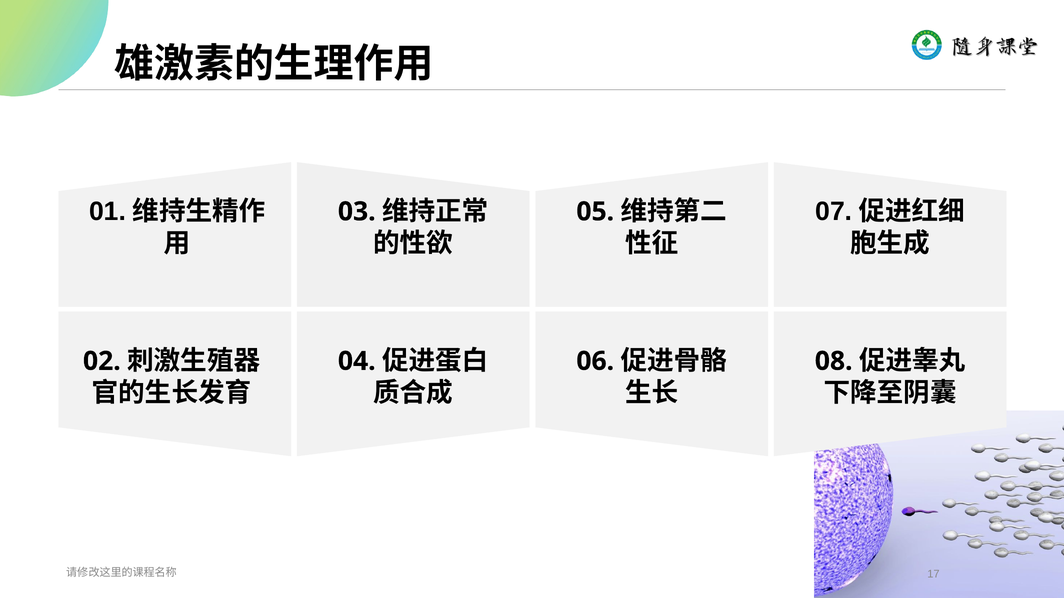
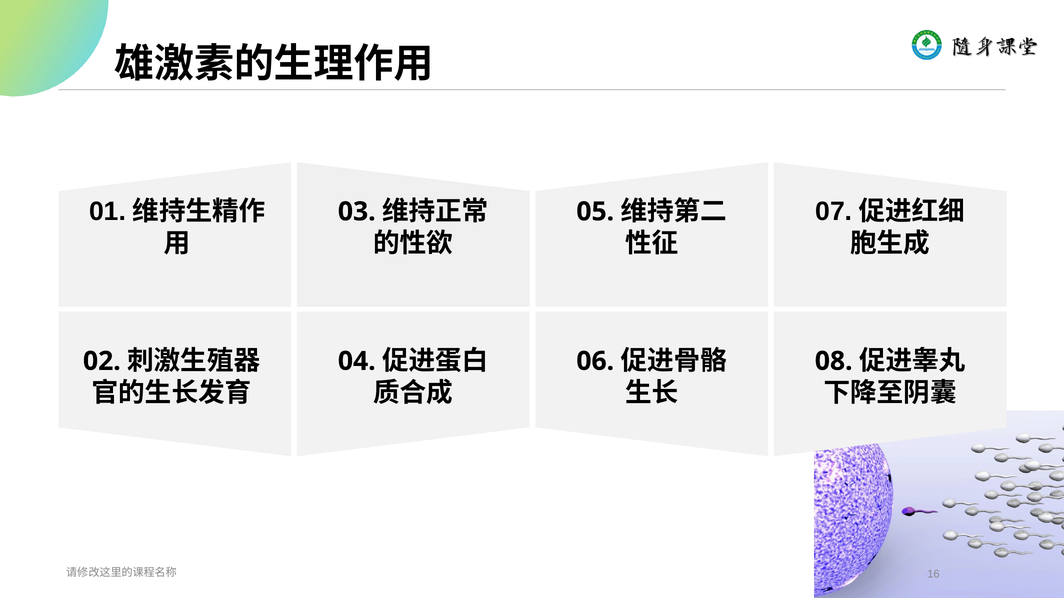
17: 17 -> 16 (933, 575)
